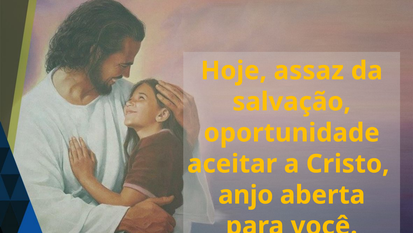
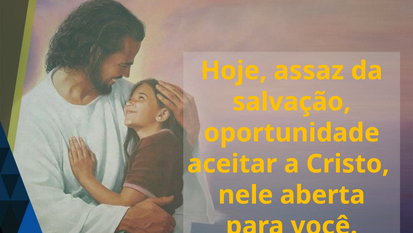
anjo: anjo -> nele (246, 194)
